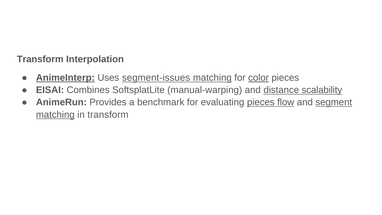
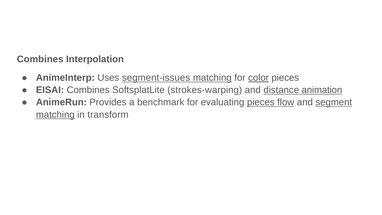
Transform: Transform -> Combines (40, 59)
AnimeInterp underline: present -> none (65, 78)
manual-warping: manual-warping -> strokes-warping (205, 90)
scalability: scalability -> animation (322, 90)
